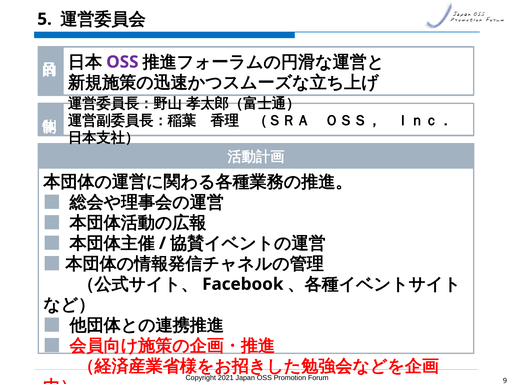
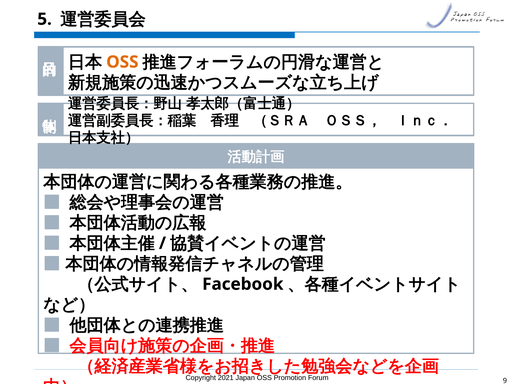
OSS colour: purple -> orange (122, 62)
